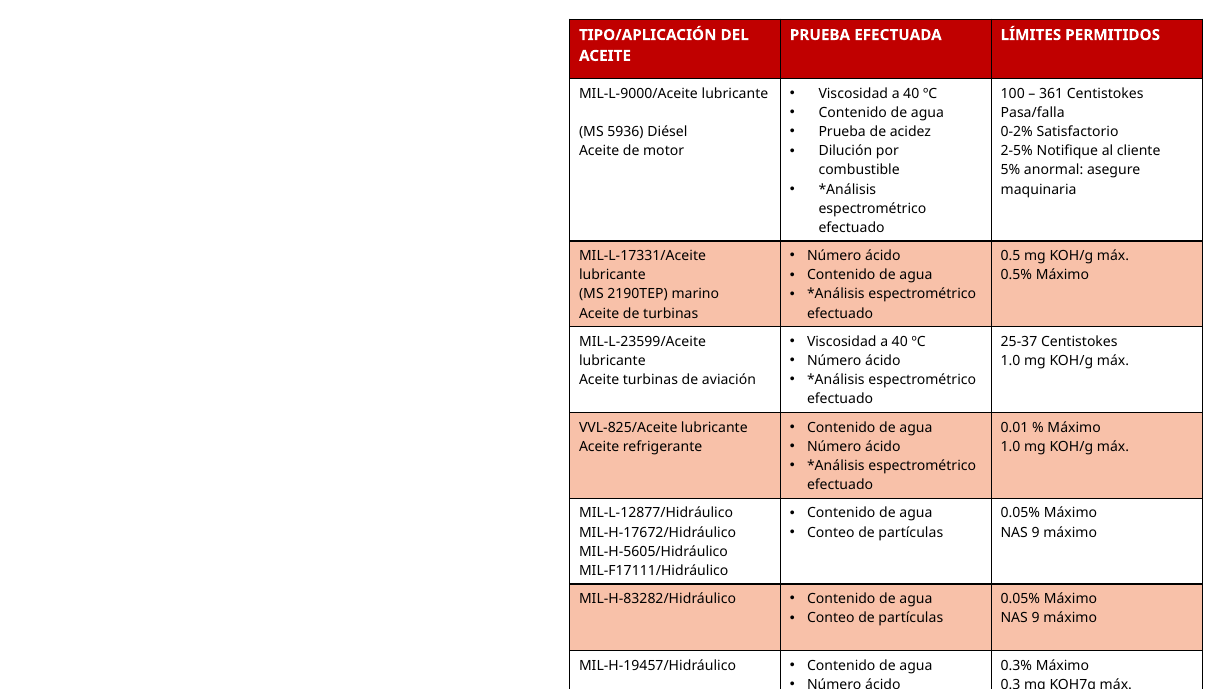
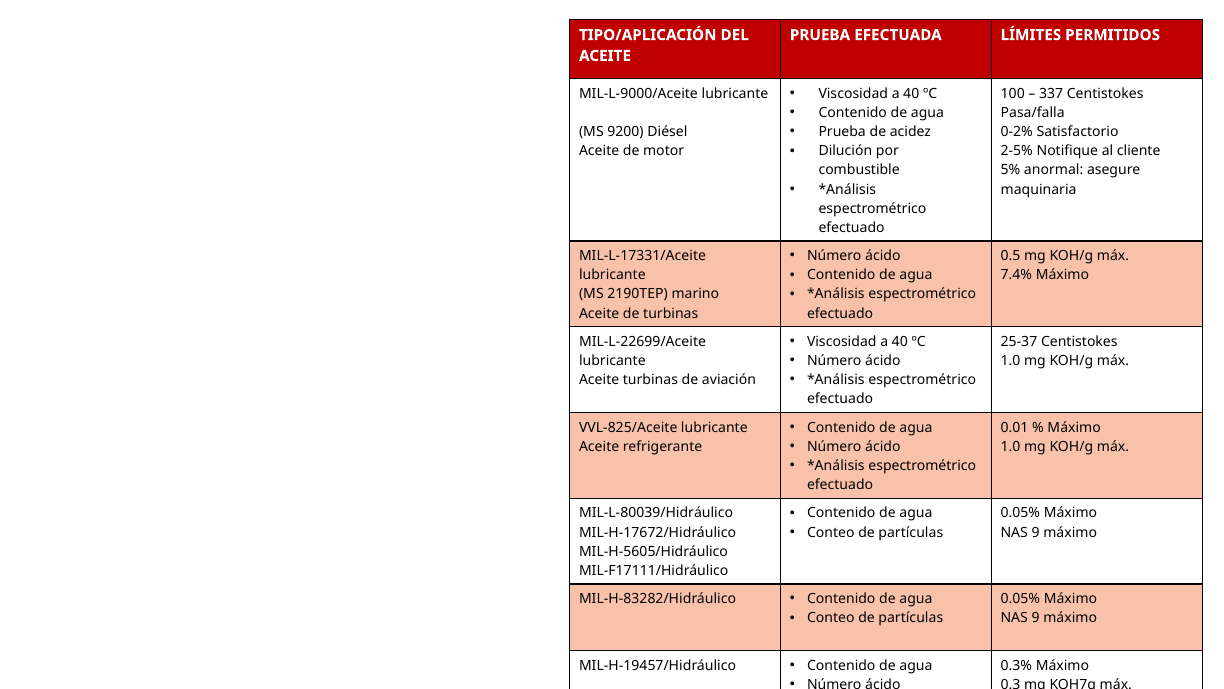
361: 361 -> 337 (1051, 94)
5936: 5936 -> 9200 (625, 132)
0.5%: 0.5% -> 7.4% (1016, 275)
MIL-L-23599/Aceite: MIL-L-23599/Aceite -> MIL-L-22699/Aceite (643, 341)
MIL-L-12877/Hidráulico: MIL-L-12877/Hidráulico -> MIL-L-80039/Hidráulico (656, 513)
